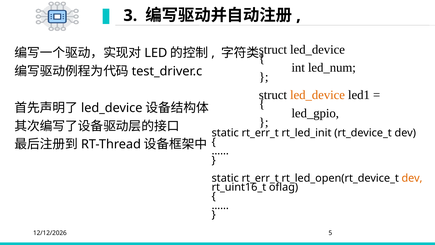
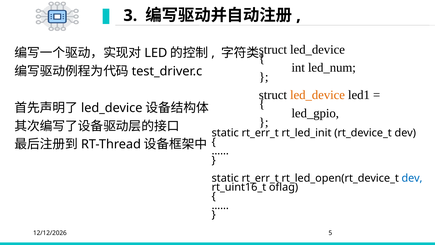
dev colour: orange -> blue (412, 178)
